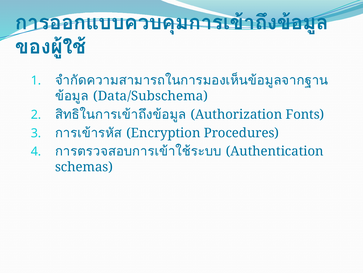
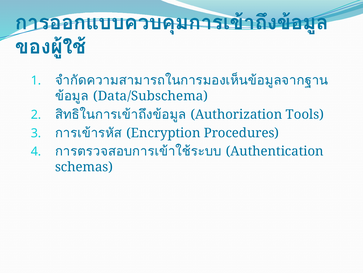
Fonts: Fonts -> Tools (305, 114)
